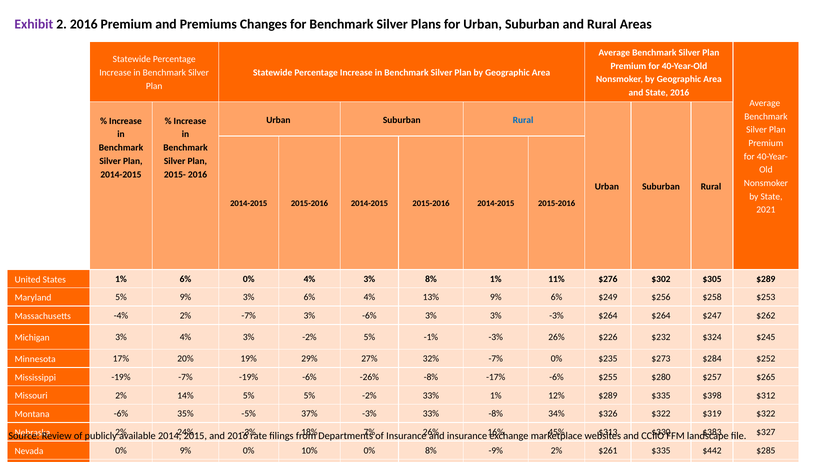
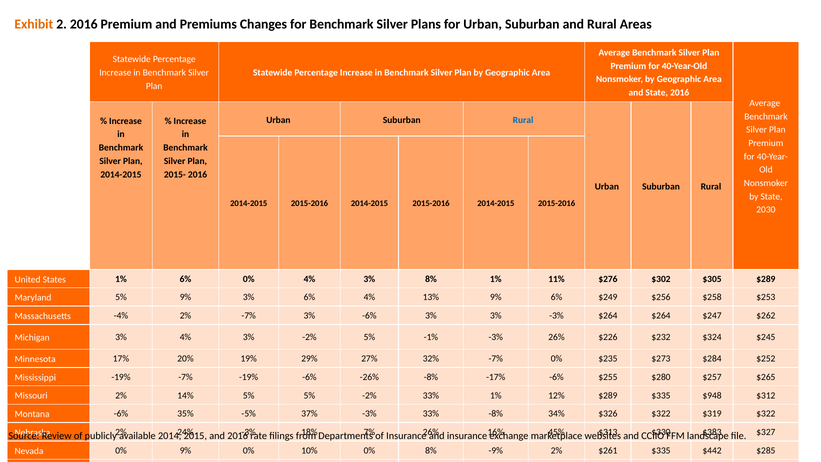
Exhibit colour: purple -> orange (34, 24)
2021: 2021 -> 2030 (766, 210)
$398: $398 -> $948 (712, 395)
